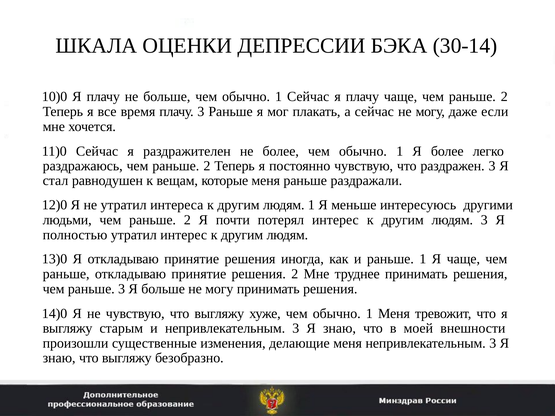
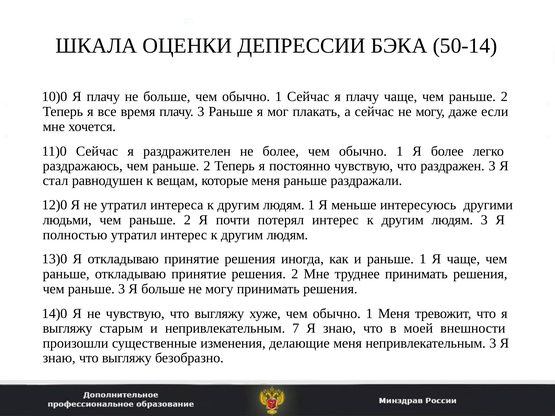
30-14: 30-14 -> 50-14 (465, 46)
и непривлекательным 3: 3 -> 7 (296, 329)
